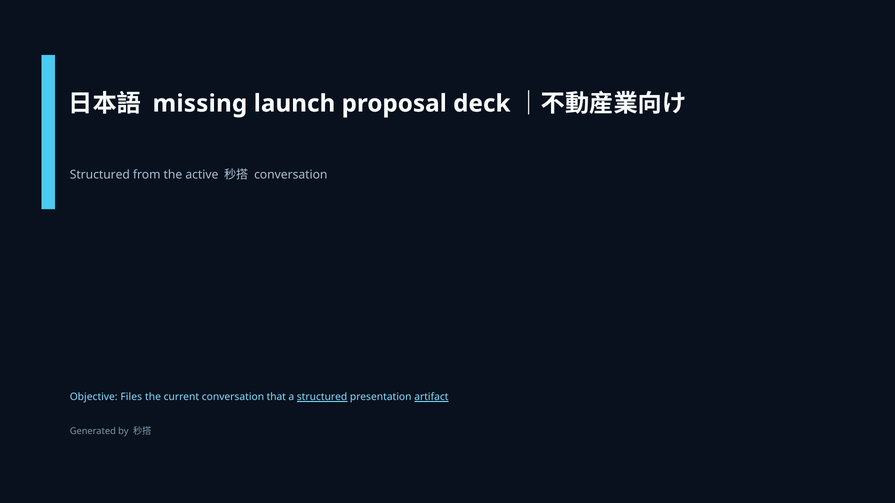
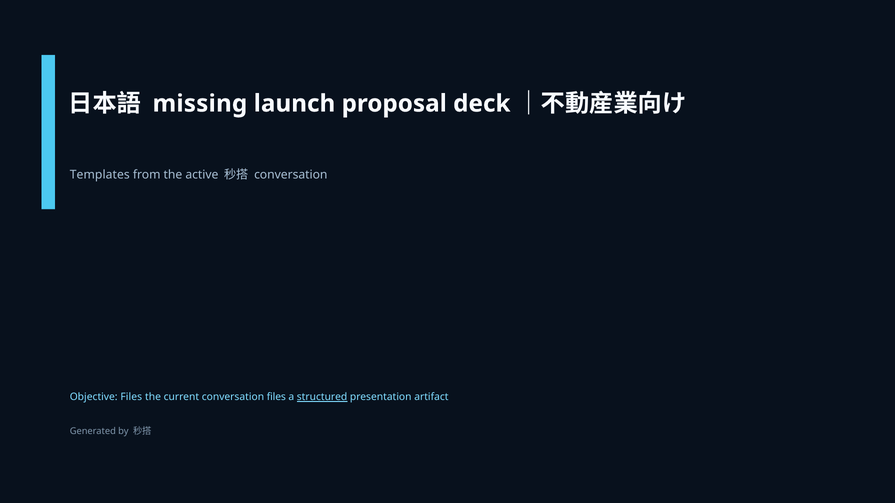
Structured: Structured -> Templates (100, 175)
conversation that: that -> files (276, 397)
artifact underline: present -> none (431, 397)
